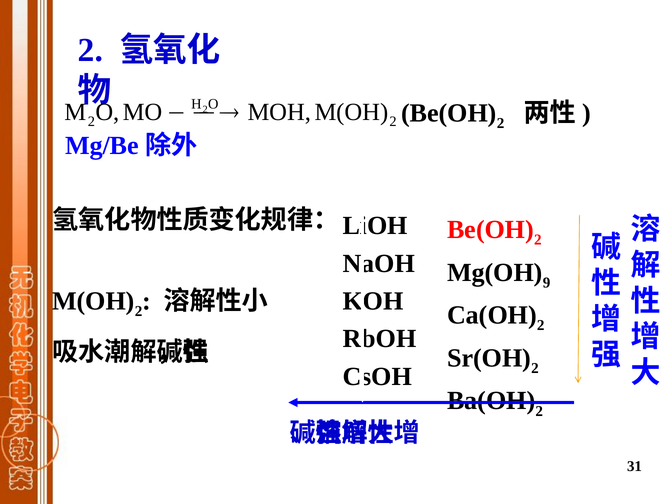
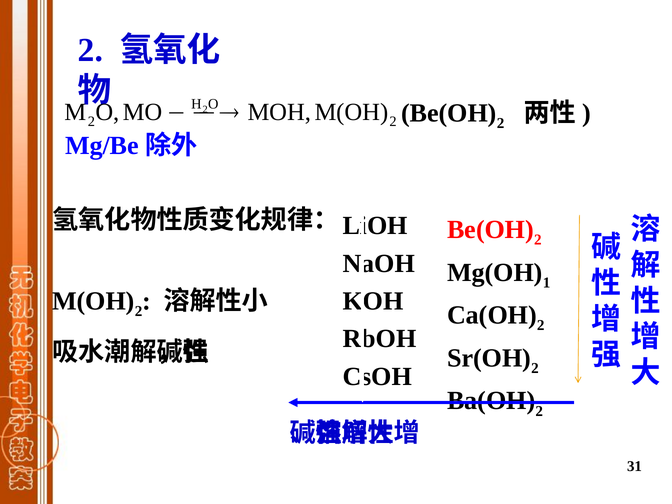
9: 9 -> 1 (547, 283)
